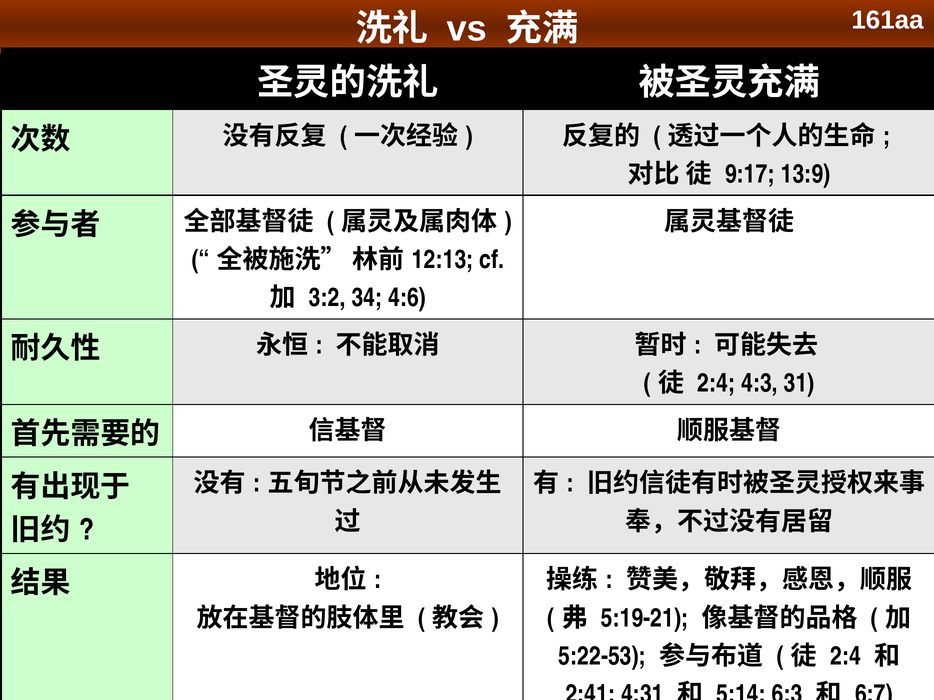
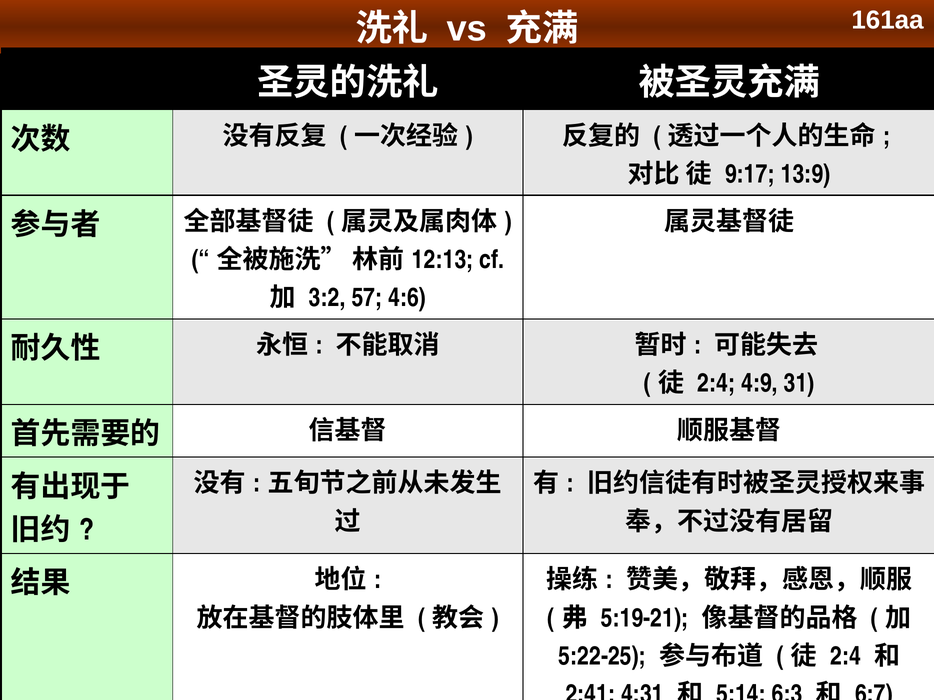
34: 34 -> 57 (367, 298)
4:3: 4:3 -> 4:9 (760, 384)
5:22-53: 5:22-53 -> 5:22-25 (602, 657)
